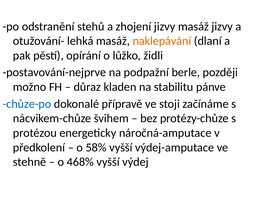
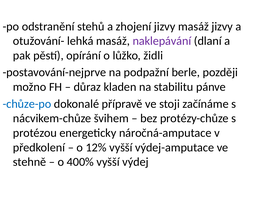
naklepávání colour: orange -> purple (162, 41)
58%: 58% -> 12% (96, 147)
468%: 468% -> 400% (80, 162)
